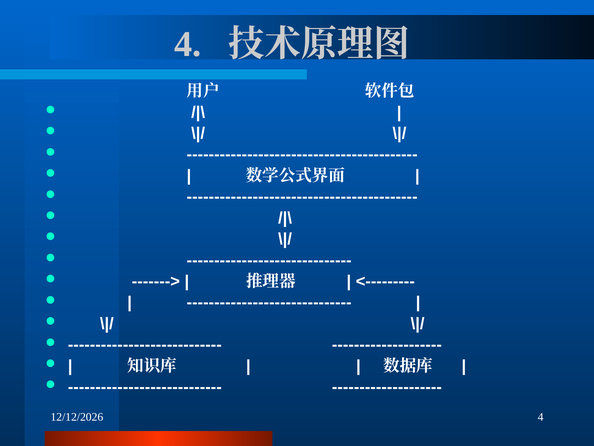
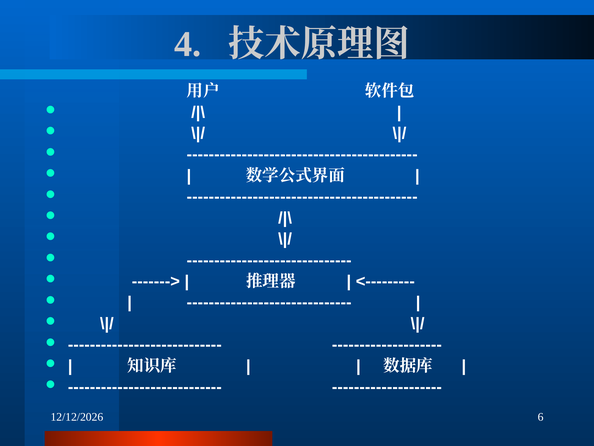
4: 4 -> 6 (541, 417)
